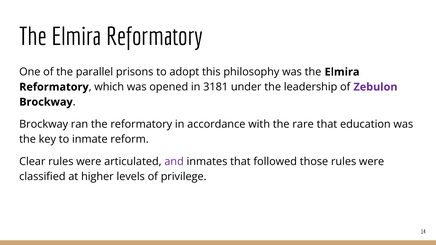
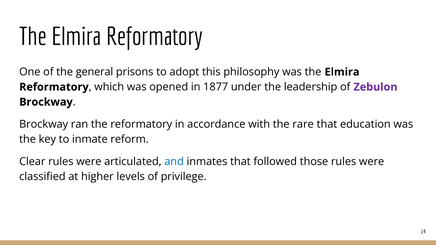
parallel: parallel -> general (95, 72)
3181: 3181 -> 1877 (216, 87)
and colour: purple -> blue (174, 162)
